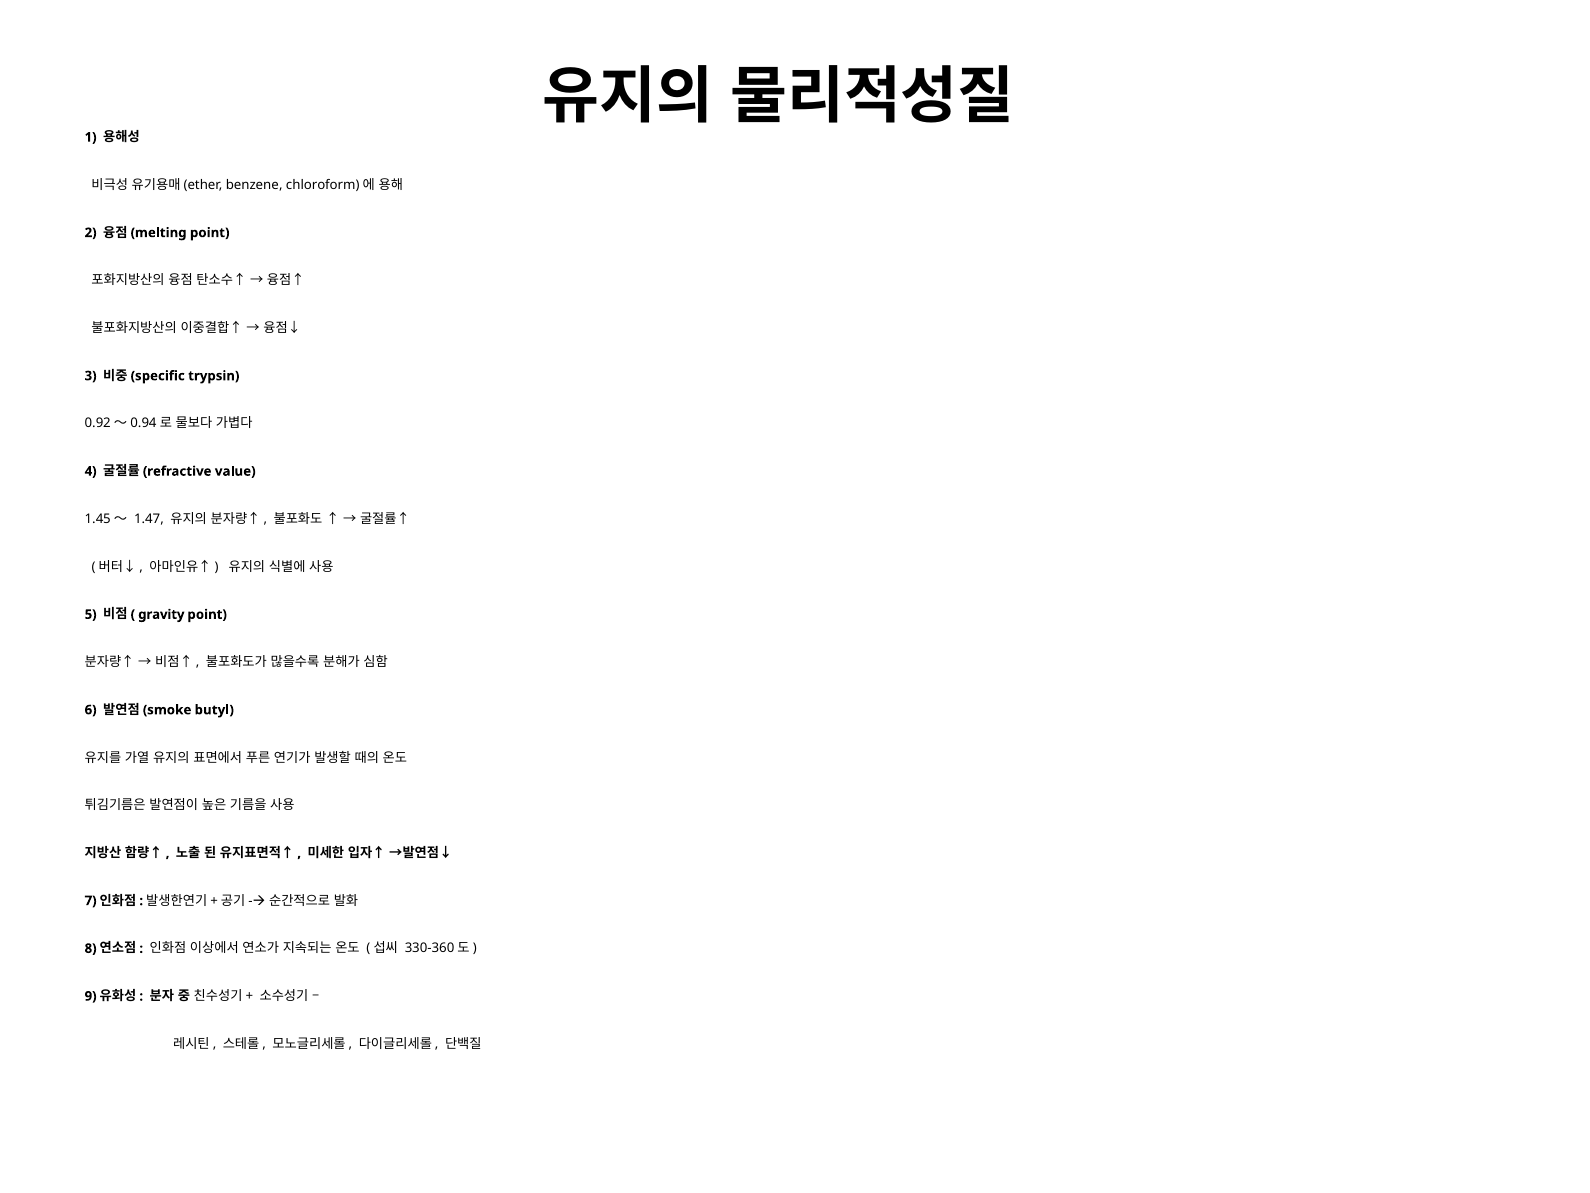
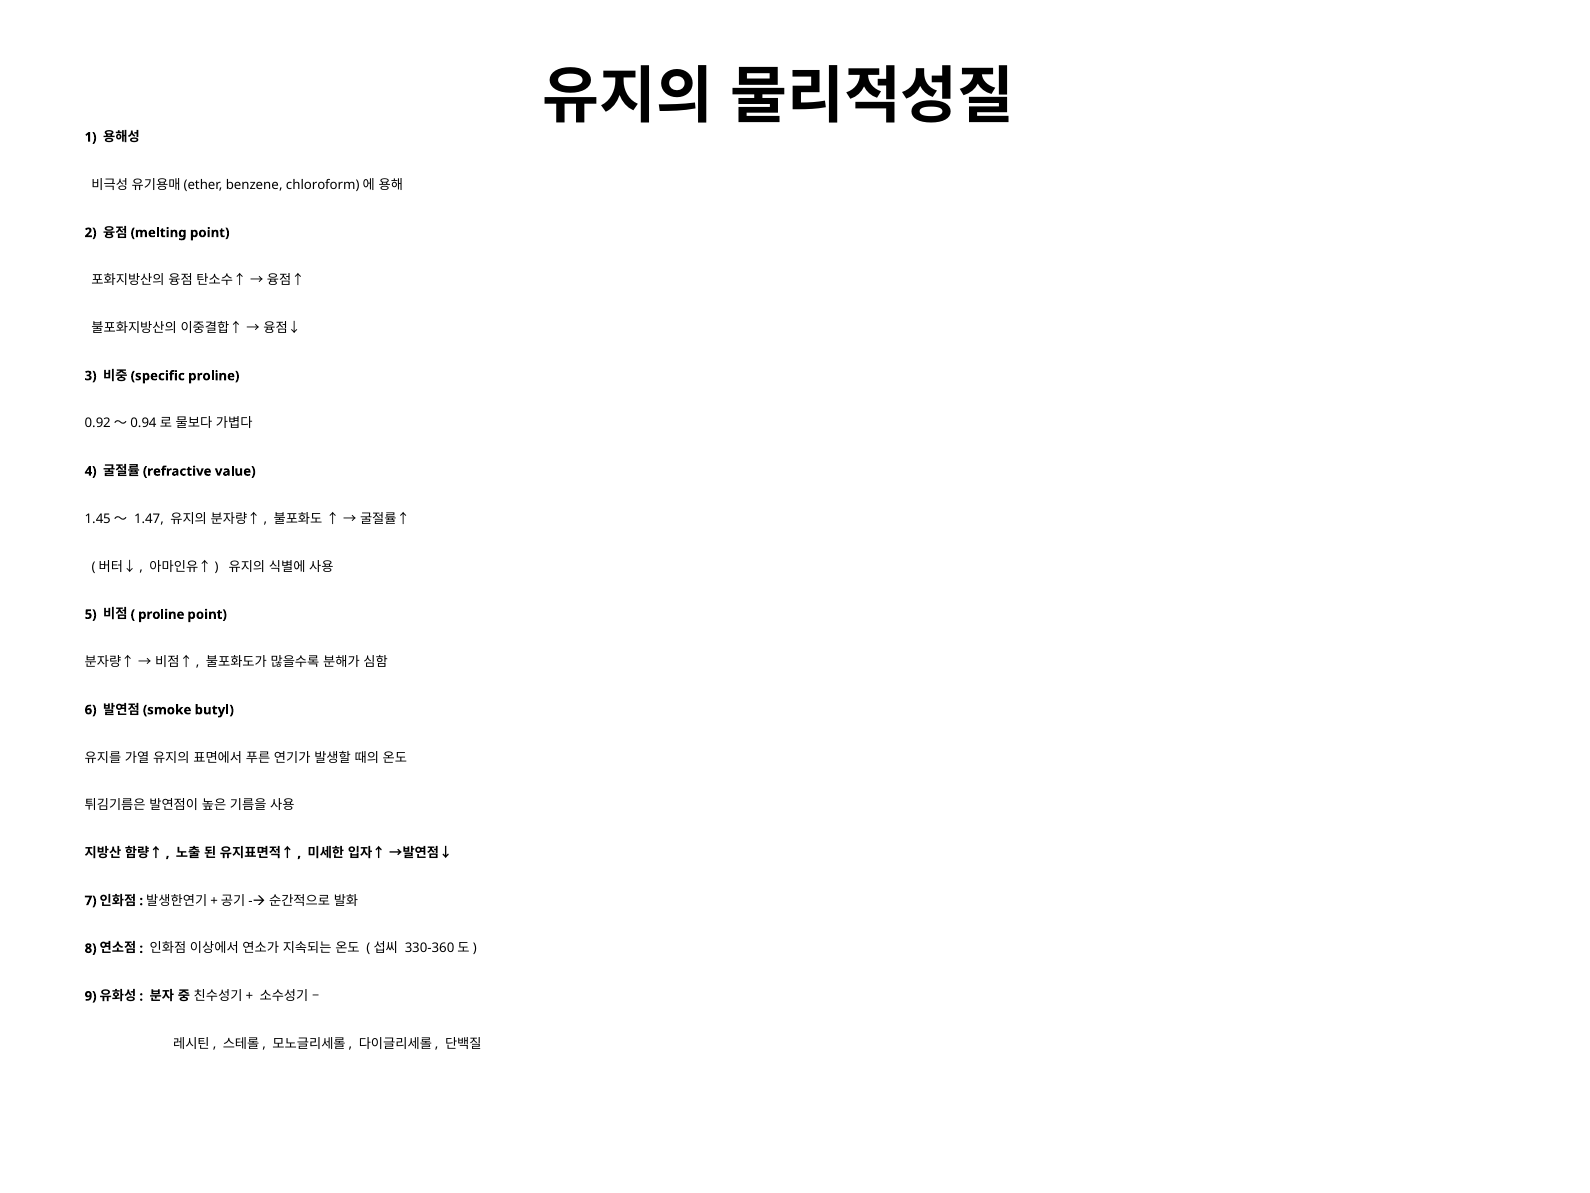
trypsin: trypsin -> proline (214, 376)
gravity: gravity -> proline (161, 614)
